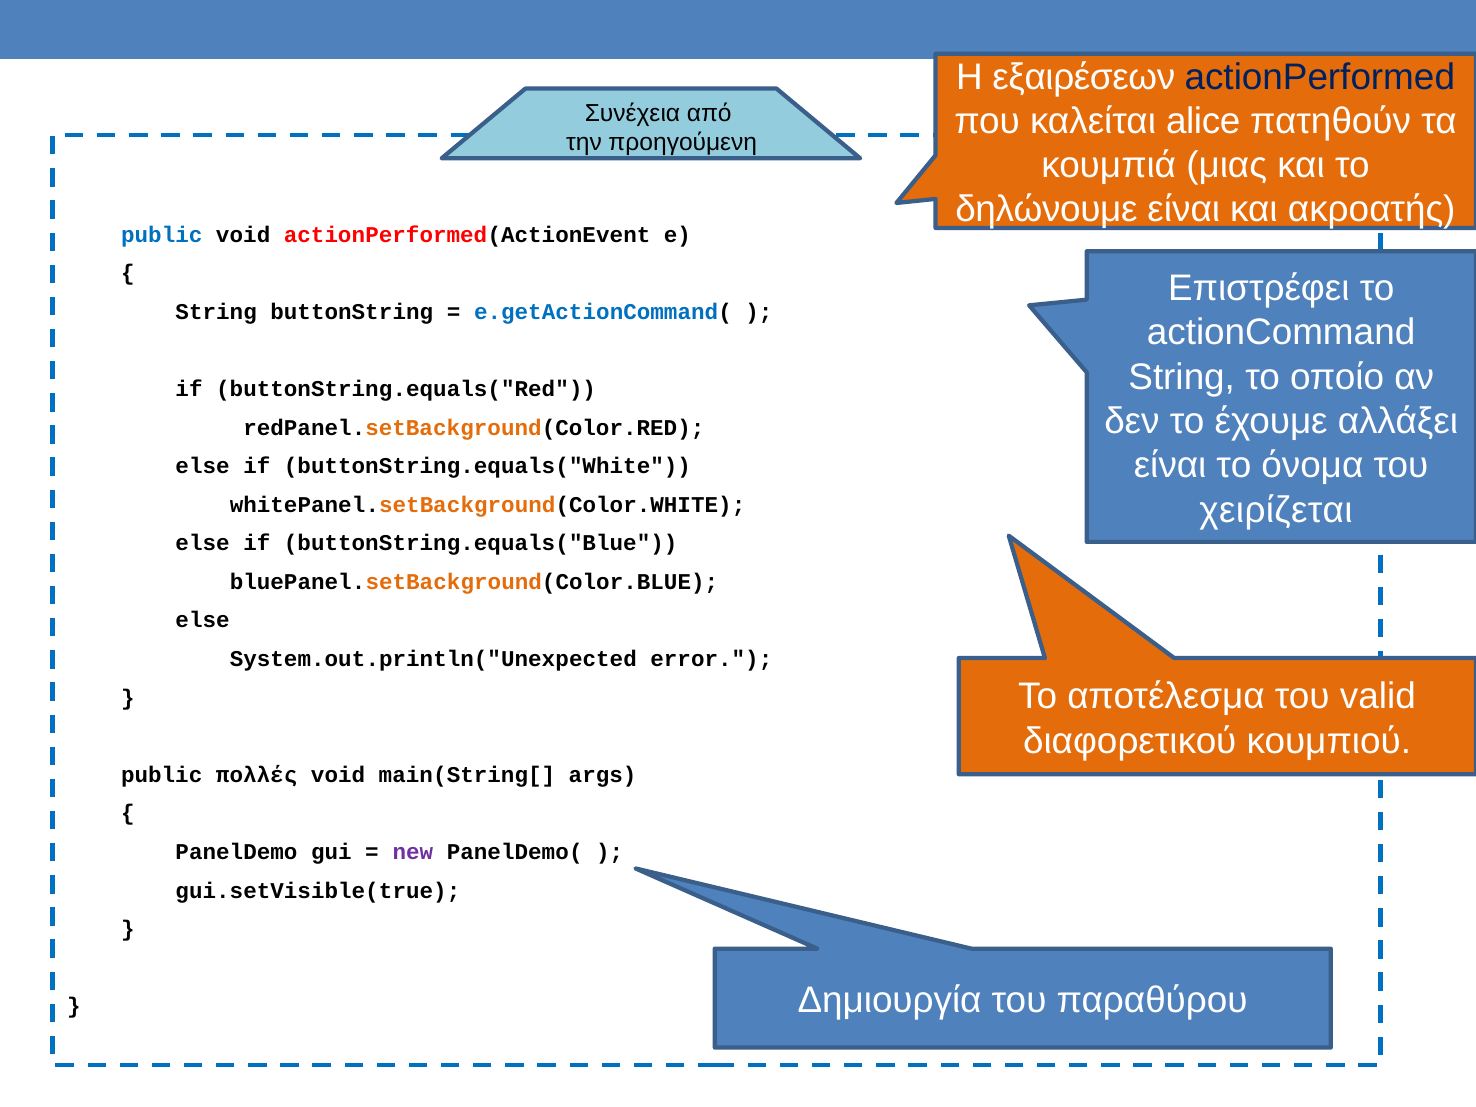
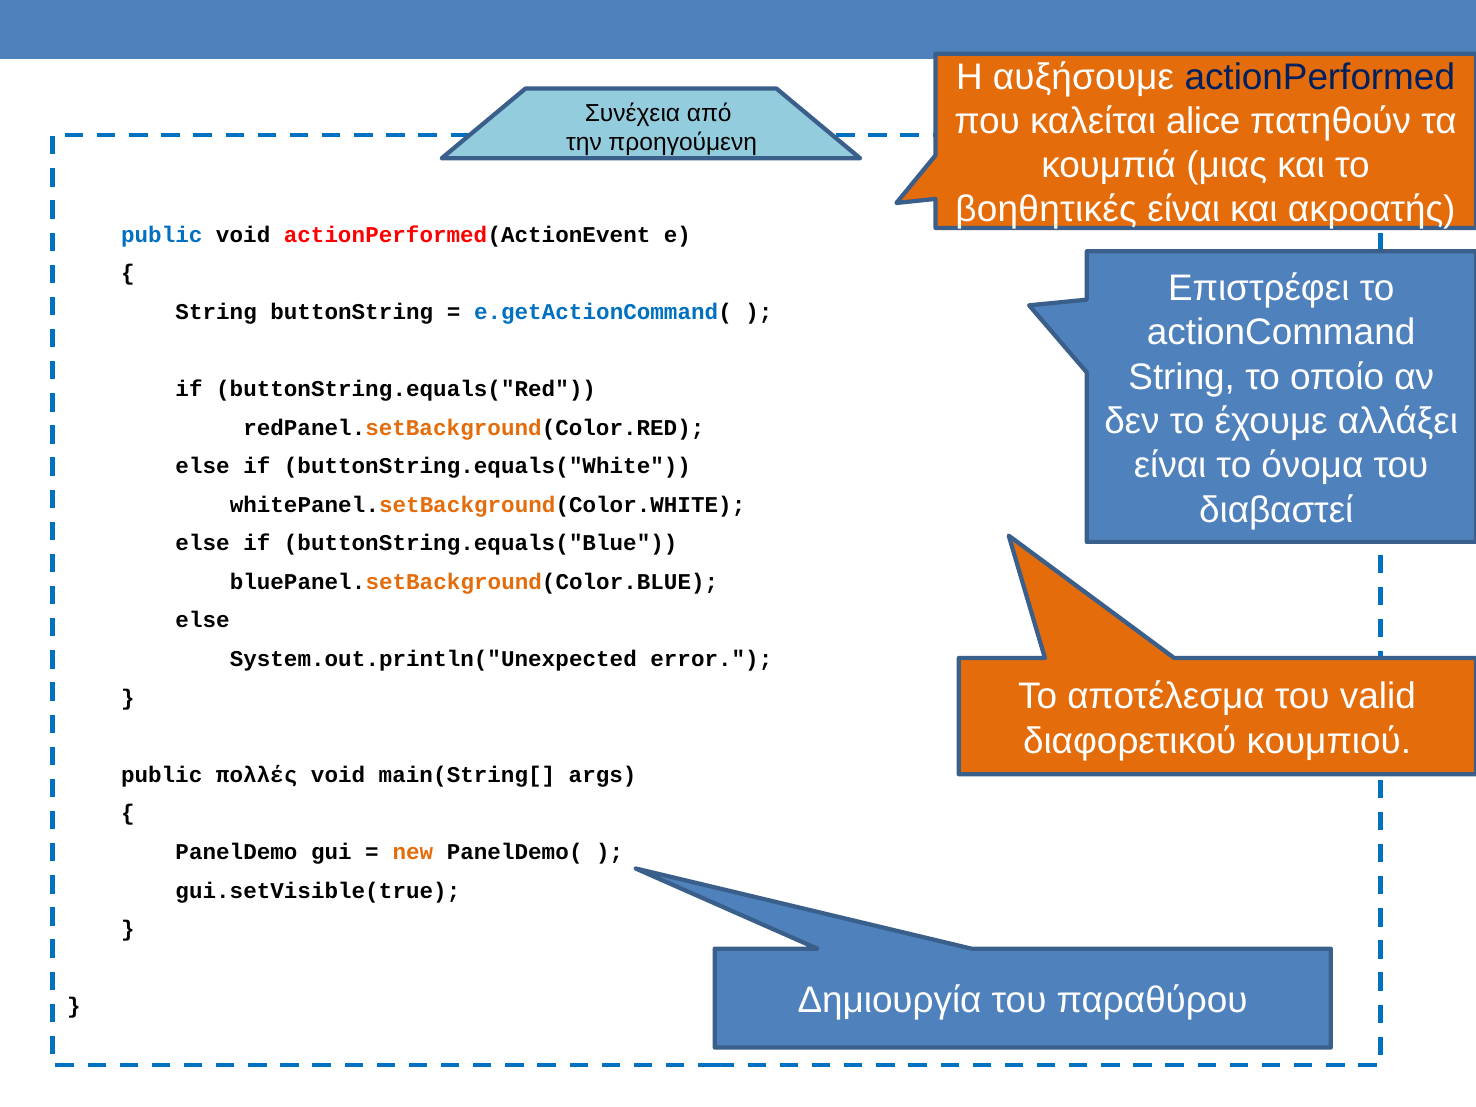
εξαιρέσεων: εξαιρέσεων -> αυξήσουμε (1084, 77)
δηλώνουμε: δηλώνουμε -> βοηθητικές (1046, 210)
χειρίζεται: χειρίζεται -> διαβαστεί (1276, 510)
new colour: purple -> orange (413, 852)
